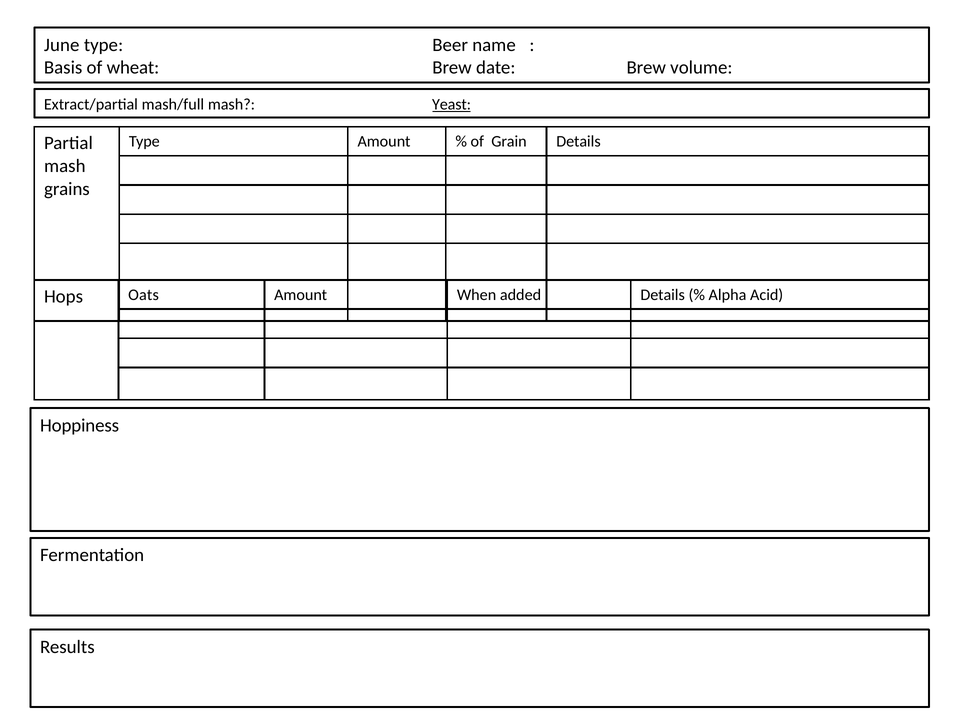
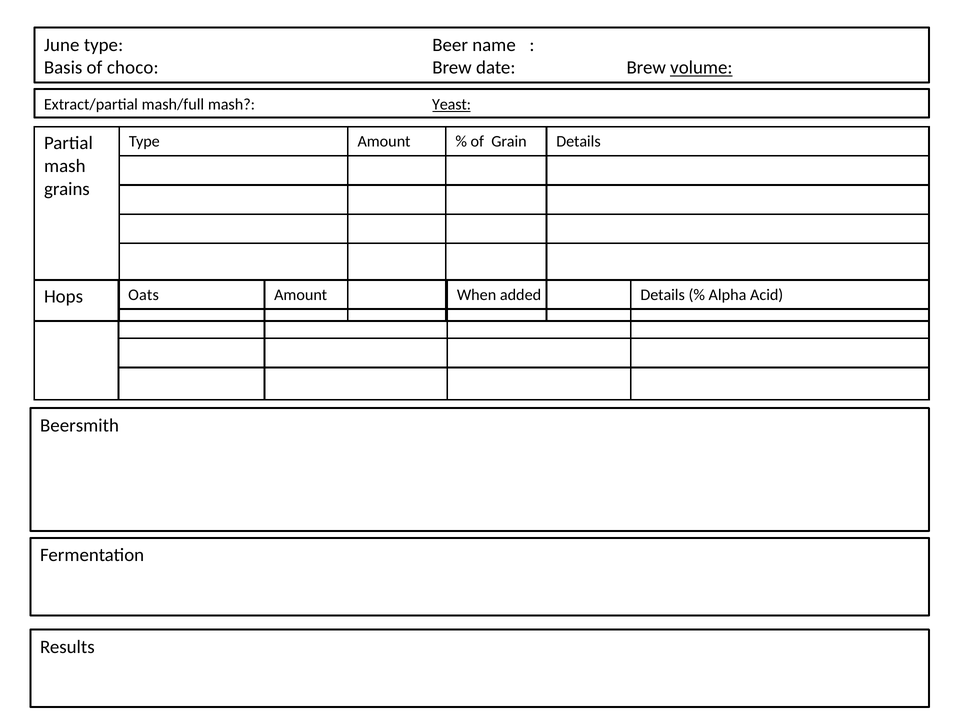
wheat: wheat -> choco (133, 68)
volume underline: none -> present (701, 68)
Hoppiness: Hoppiness -> Beersmith (79, 426)
